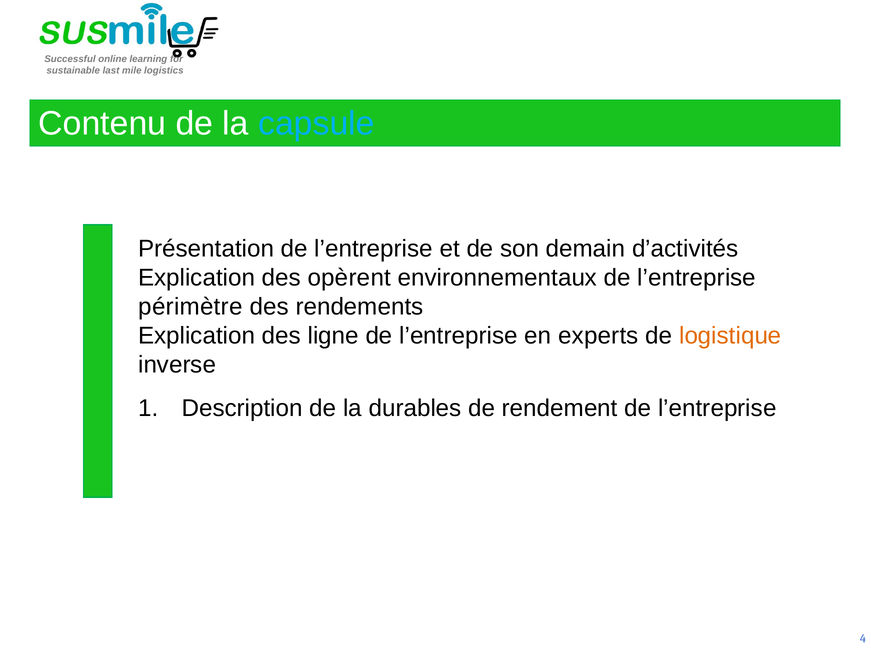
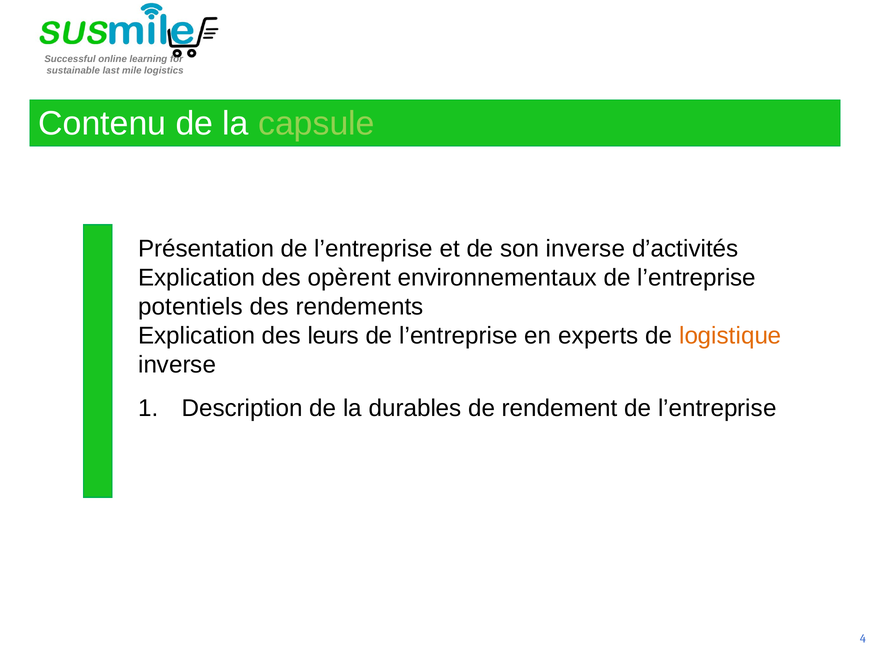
capsule colour: light blue -> light green (316, 124)
son demain: demain -> inverse (585, 249)
périmètre: périmètre -> potentiels (190, 307)
ligne: ligne -> leurs (333, 336)
